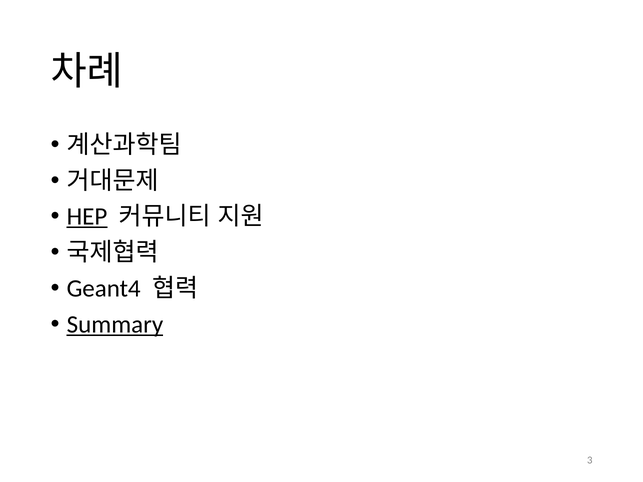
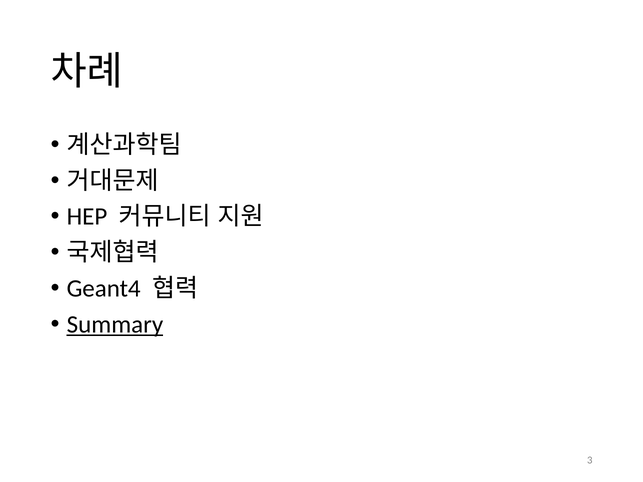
HEP underline: present -> none (87, 217)
